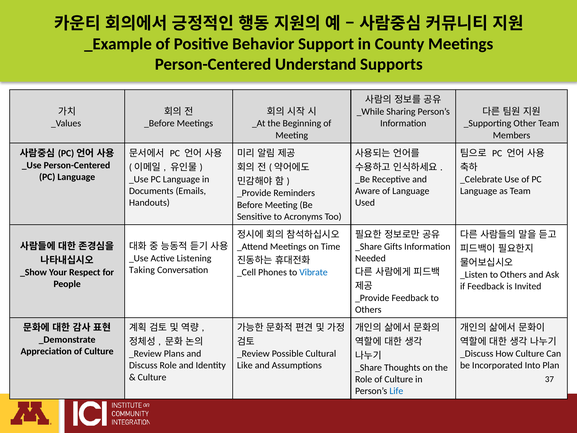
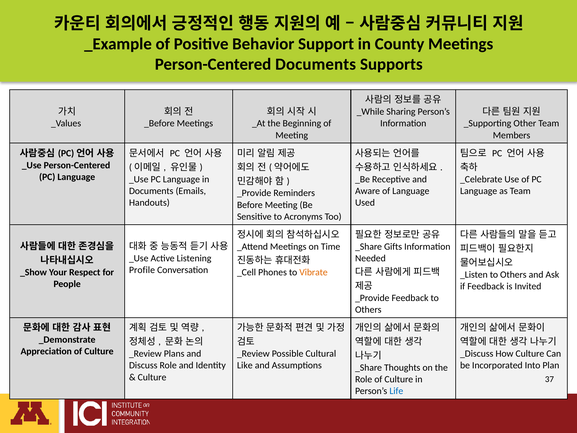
Person-Centered Understand: Understand -> Documents (316, 64)
Taking: Taking -> Profile (142, 270)
Vibrate colour: blue -> orange (314, 272)
